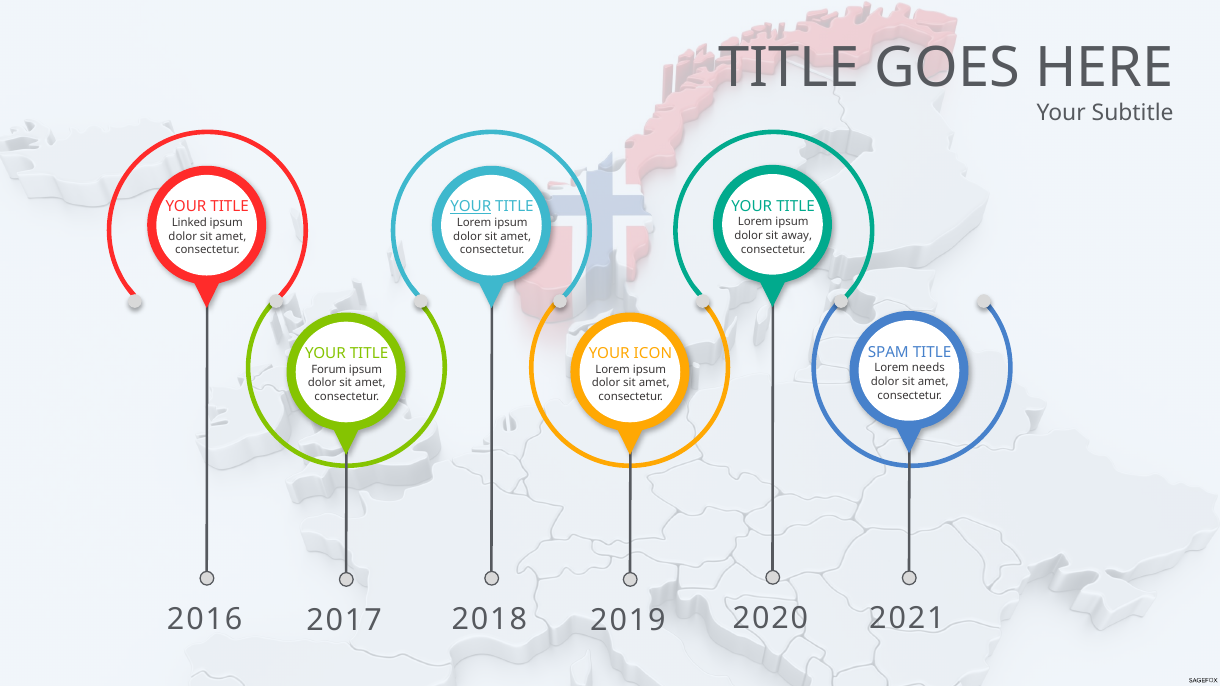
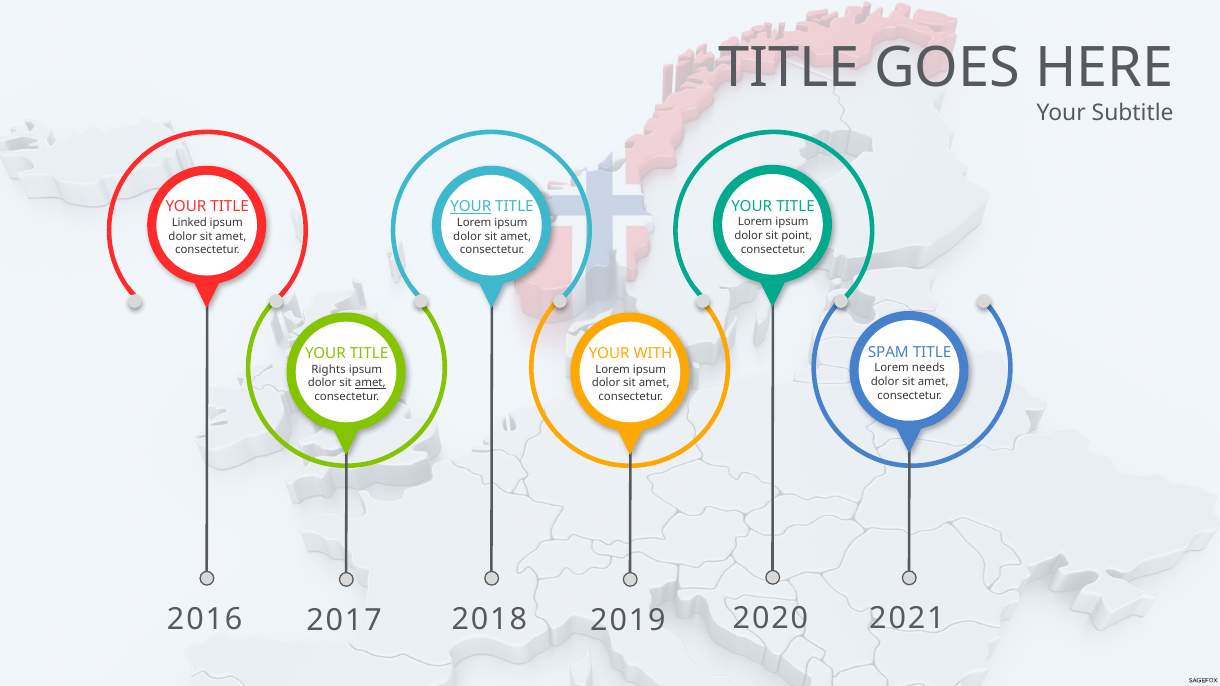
away: away -> point (797, 236)
ICON: ICON -> WITH (653, 354)
Forum: Forum -> Rights (329, 370)
amet underline: none -> present (370, 383)
